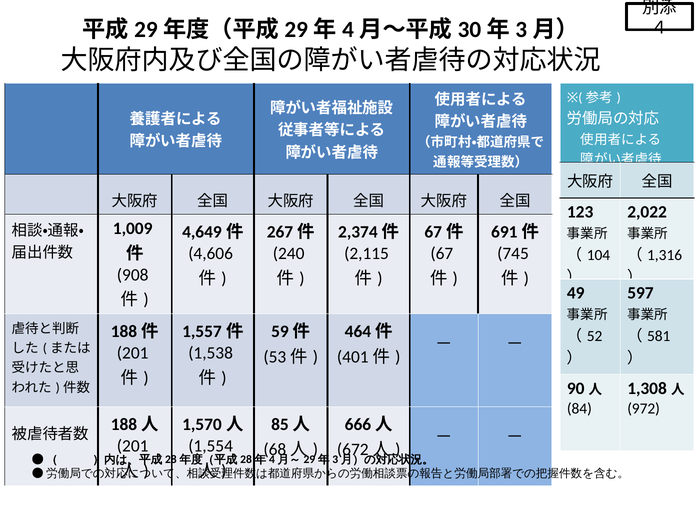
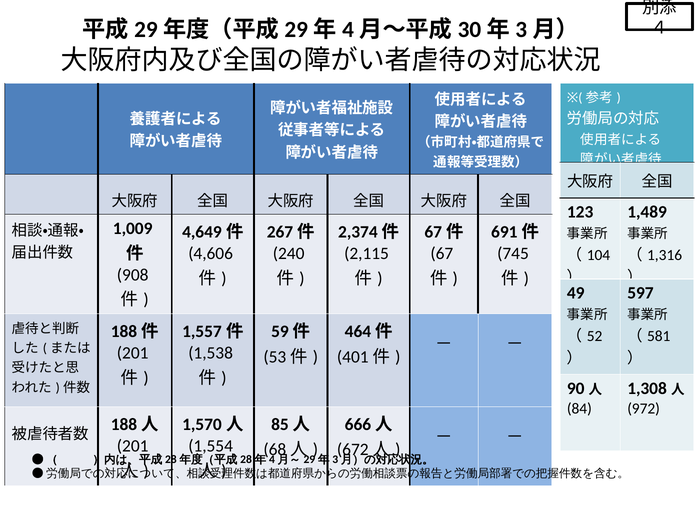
2,022: 2,022 -> 1,489 (647, 212)
